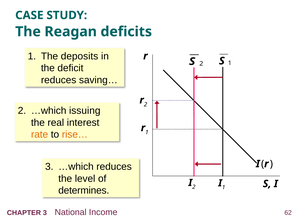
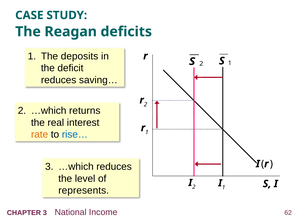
issuing: issuing -> returns (85, 111)
rise… colour: orange -> blue (75, 135)
determines: determines -> represents (84, 191)
